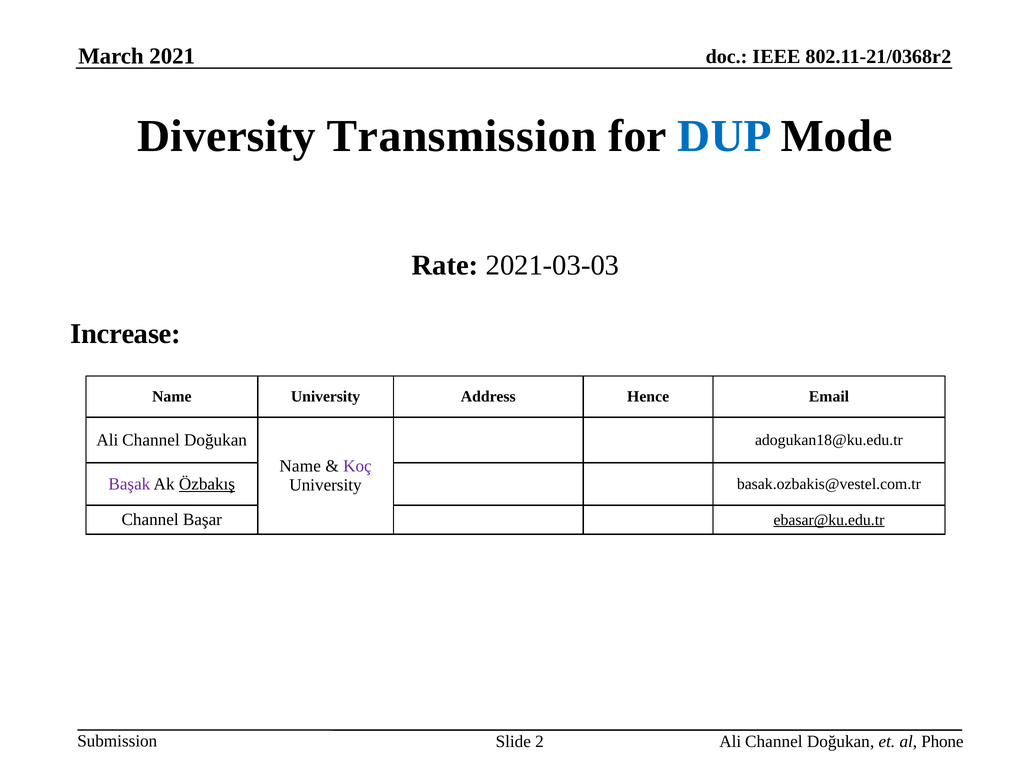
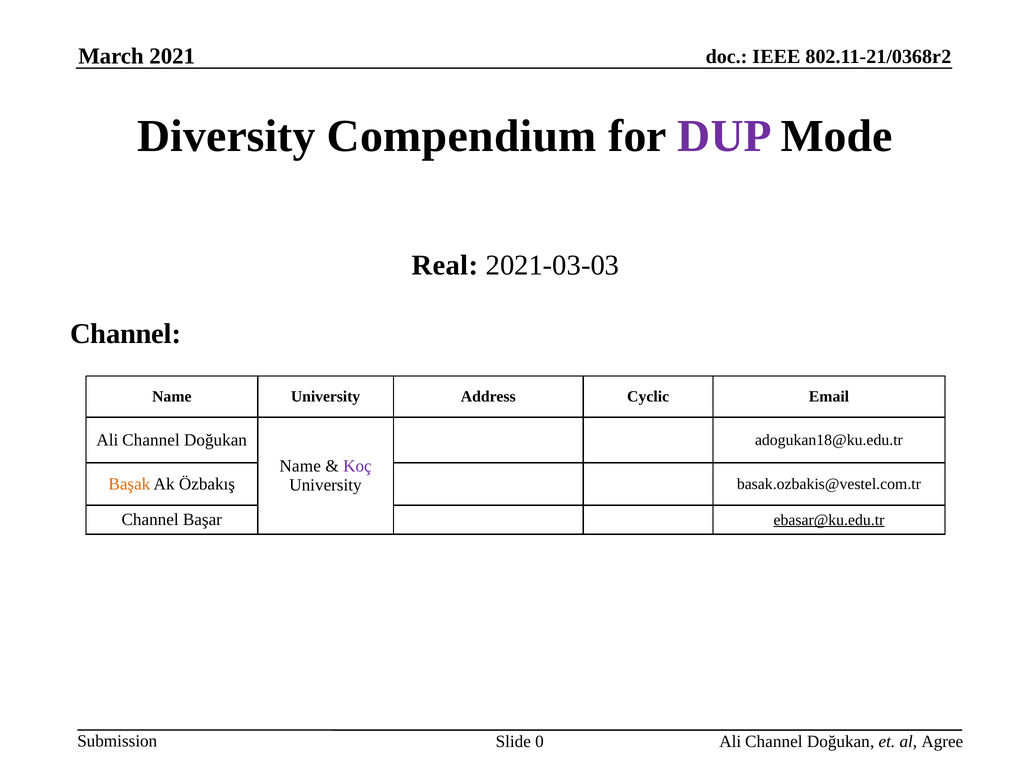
Transmission: Transmission -> Compendium (462, 136)
DUP colour: blue -> purple (725, 136)
Rate: Rate -> Real (445, 265)
Increase: Increase -> Channel (126, 334)
Hence: Hence -> Cyclic (648, 397)
Başak colour: purple -> orange (129, 484)
Özbakış underline: present -> none (207, 484)
2: 2 -> 0 (540, 742)
Phone: Phone -> Agree (942, 742)
